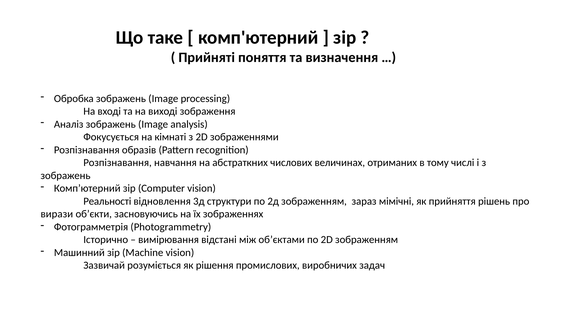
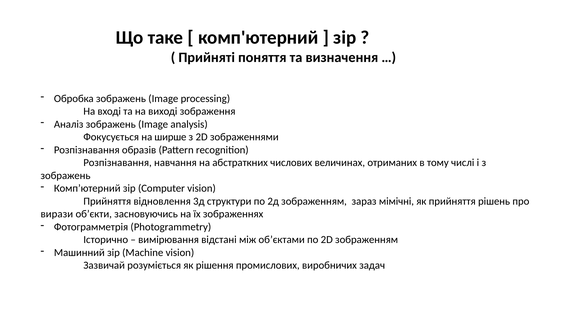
кімнаті: кімнаті -> ширше (170, 137)
Реальності: Реальності -> Прийняття (107, 201)
